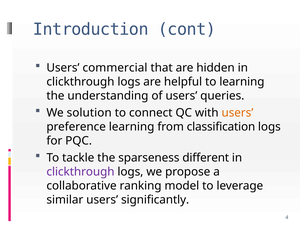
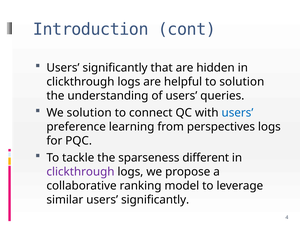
commercial: commercial -> significantly (115, 68)
to learning: learning -> solution (242, 82)
users colour: orange -> blue (237, 113)
classification: classification -> perspectives (221, 127)
